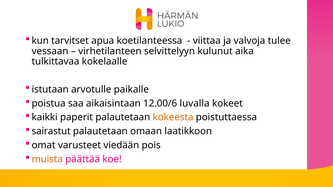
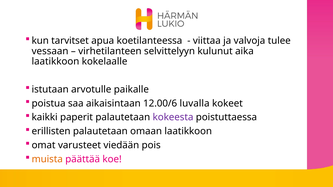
tulkittavaa: tulkittavaa -> laatikkoon (55, 62)
kokeesta colour: orange -> purple (173, 117)
sairastut: sairastut -> erillisten (51, 131)
